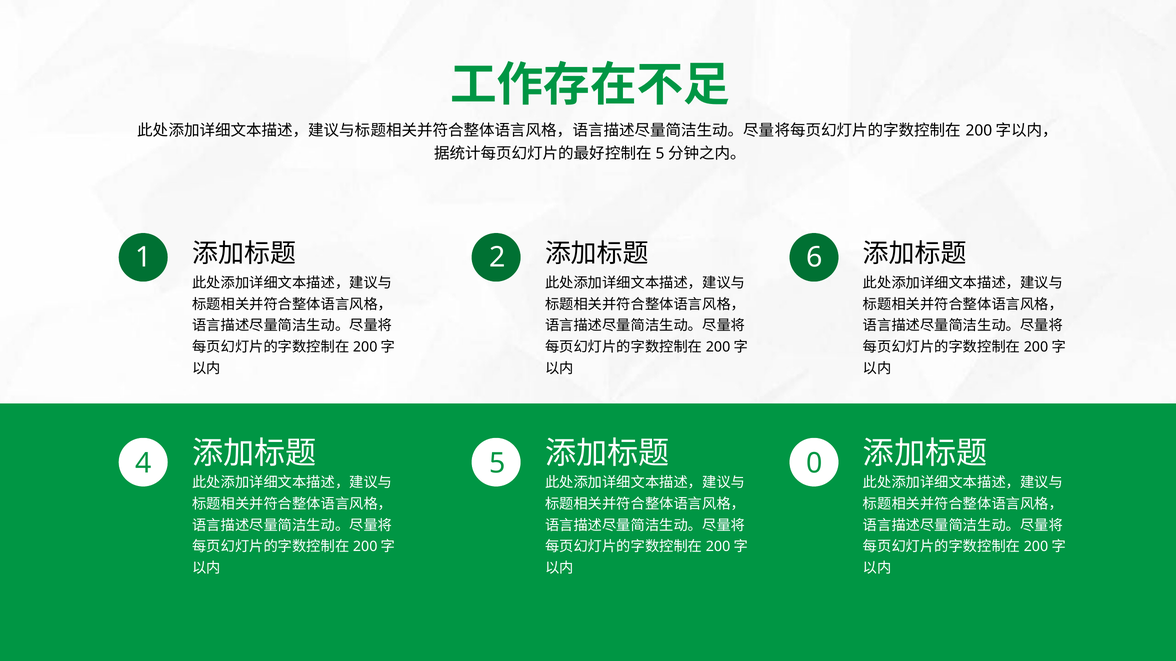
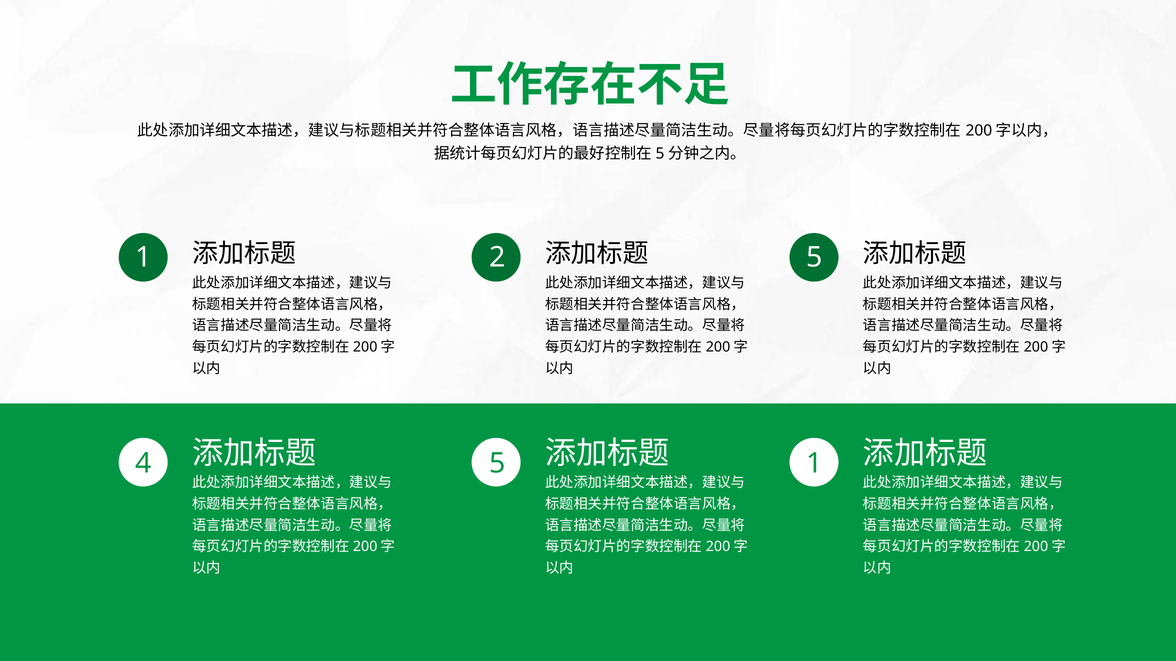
2 6: 6 -> 5 (815, 258)
5 0: 0 -> 1 (815, 464)
